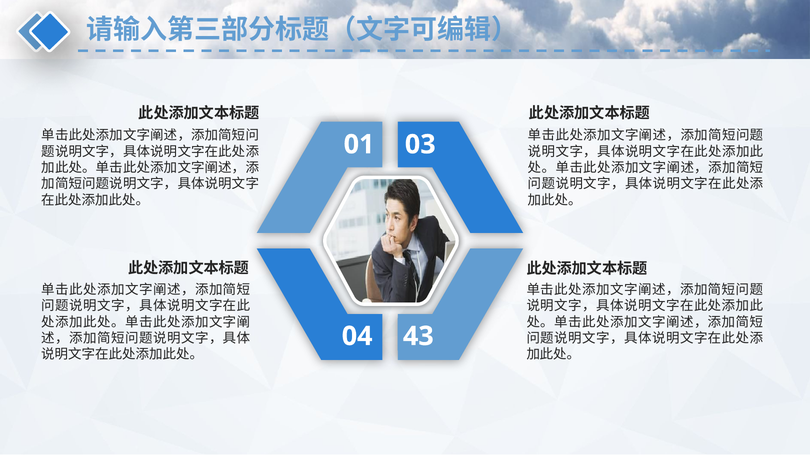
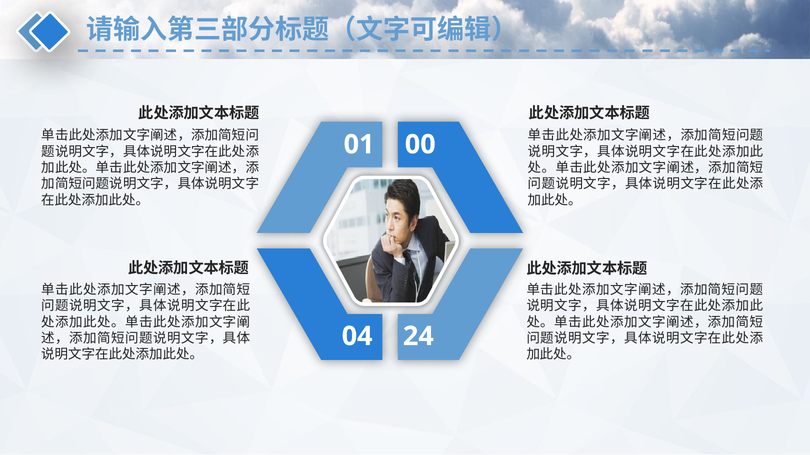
03: 03 -> 00 (420, 145)
43: 43 -> 24 (418, 337)
